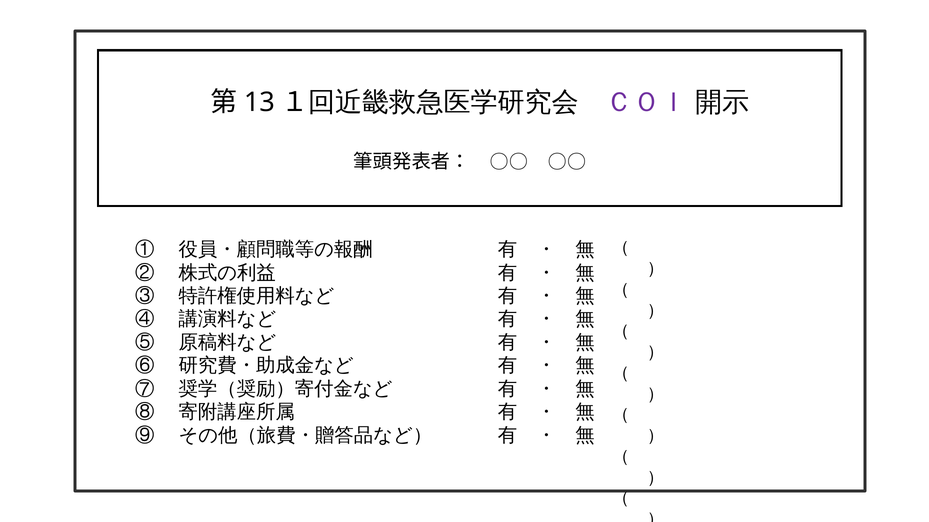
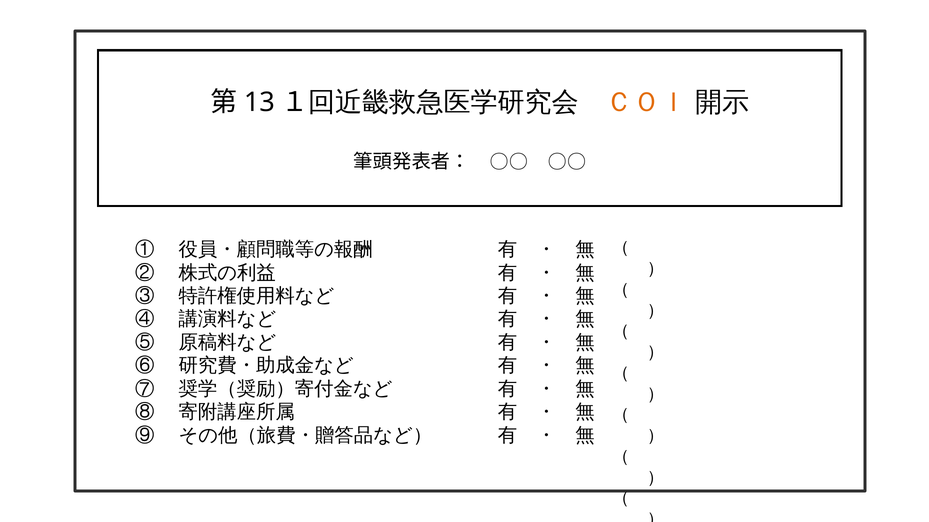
ＣＯＩ colour: purple -> orange (647, 102)
